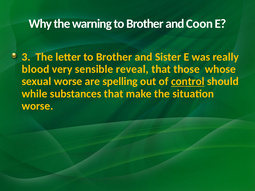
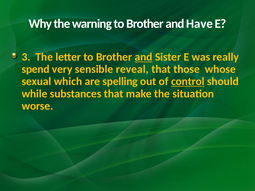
Coon: Coon -> Have (199, 24)
and underline: none -> present (144, 57)
blood: blood -> spend (36, 69)
sexual worse: worse -> which (68, 82)
